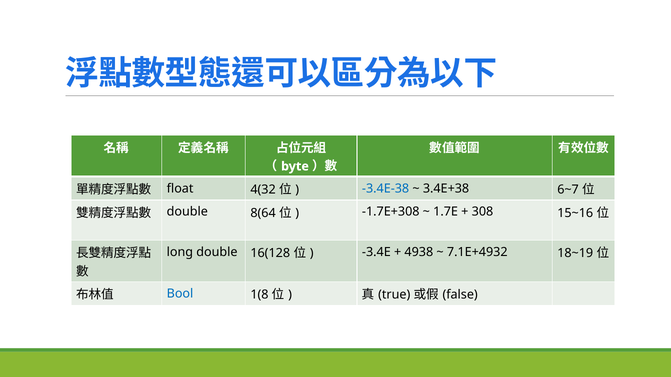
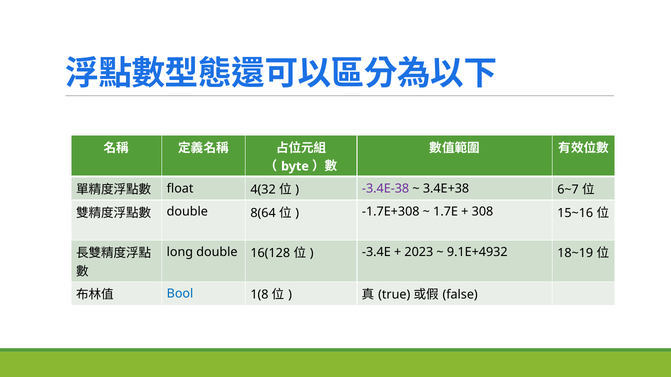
-3.4E-38 colour: blue -> purple (386, 189)
4938: 4938 -> 2023 (419, 252)
7.1E+4932: 7.1E+4932 -> 9.1E+4932 (477, 252)
